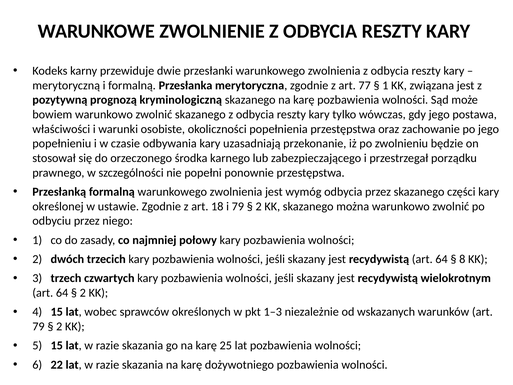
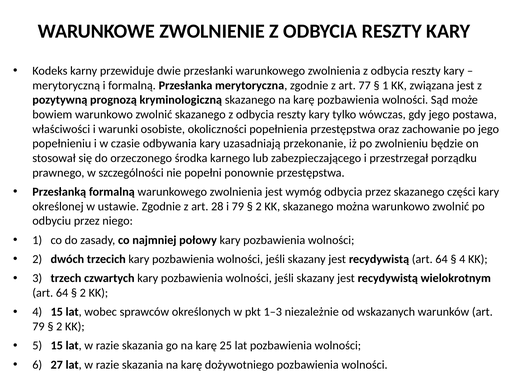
18: 18 -> 28 (217, 206)
8: 8 -> 4 (462, 259)
22: 22 -> 27 (57, 365)
